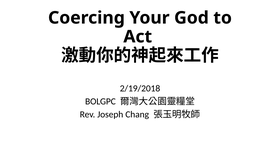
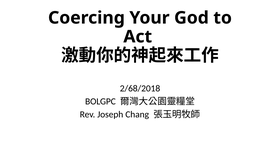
2/19/2018: 2/19/2018 -> 2/68/2018 (140, 89)
